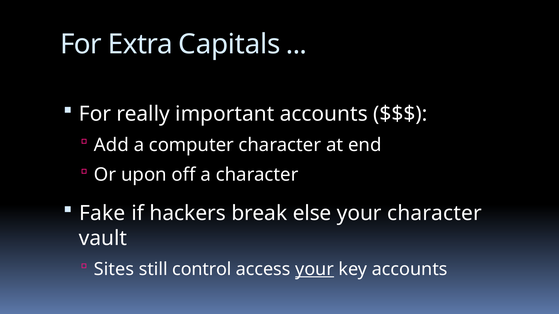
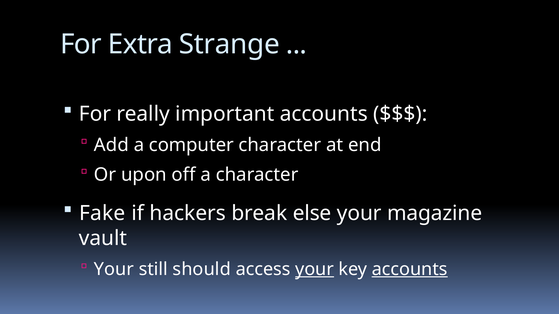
Capitals: Capitals -> Strange (229, 44)
your character: character -> magazine (435, 214)
Sites: Sites -> Your (114, 269)
control: control -> should (202, 269)
accounts underline: none -> present (410, 269)
